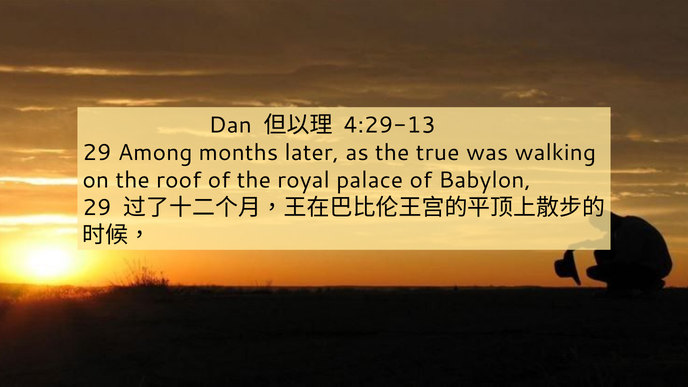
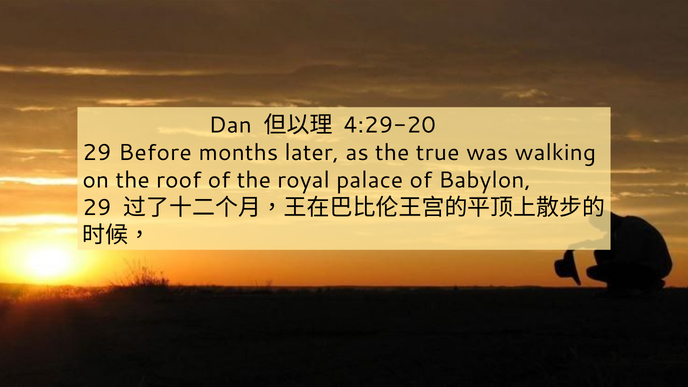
4:29-13: 4:29-13 -> 4:29-20 (389, 125)
Among: Among -> Before (155, 153)
